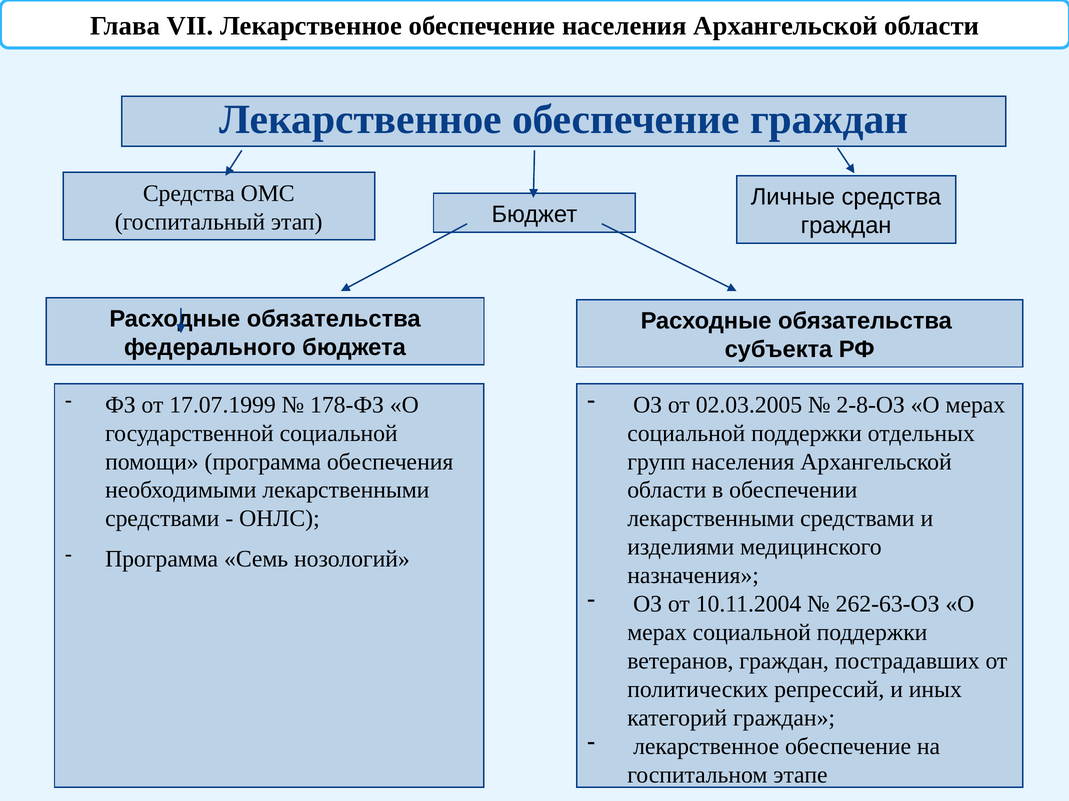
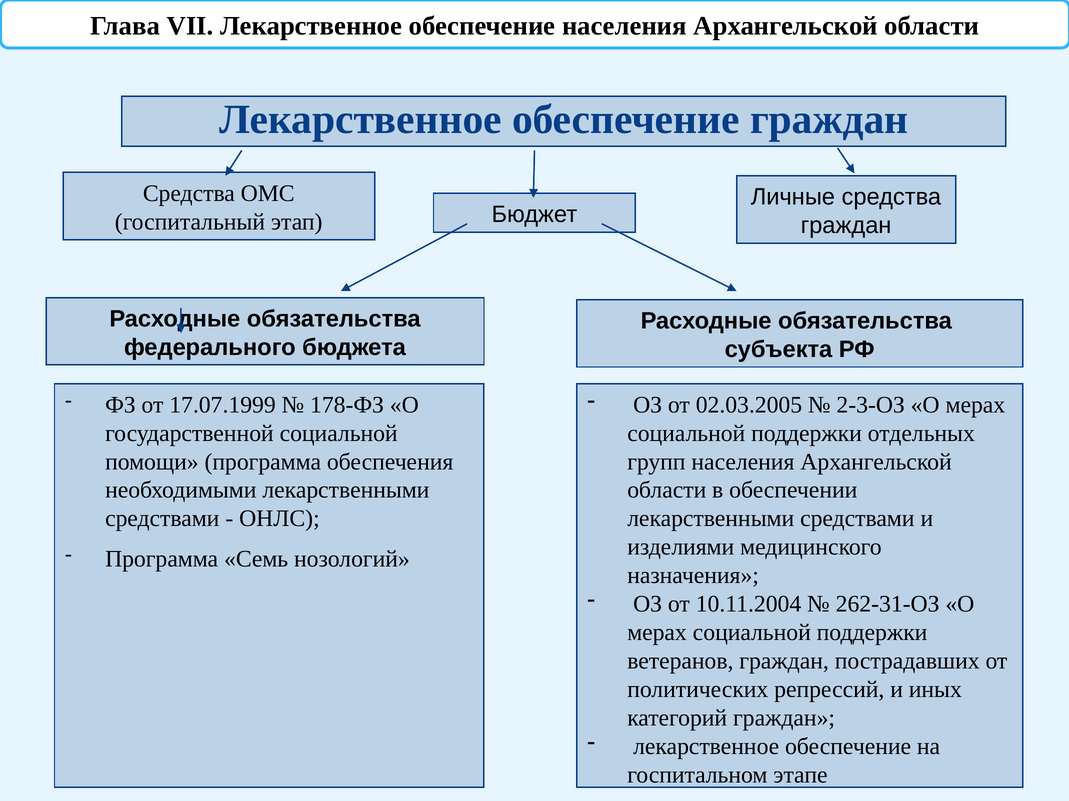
2-8-ОЗ: 2-8-ОЗ -> 2-3-ОЗ (871, 405)
262-63-ОЗ: 262-63-ОЗ -> 262-31-ОЗ (888, 605)
